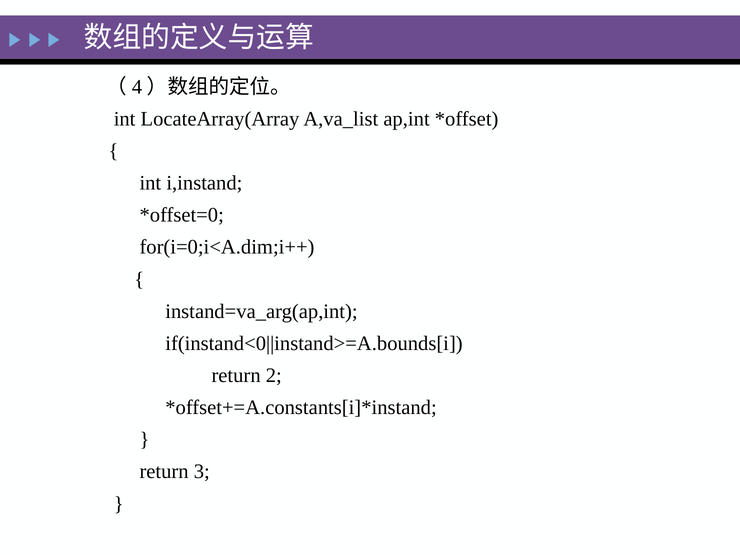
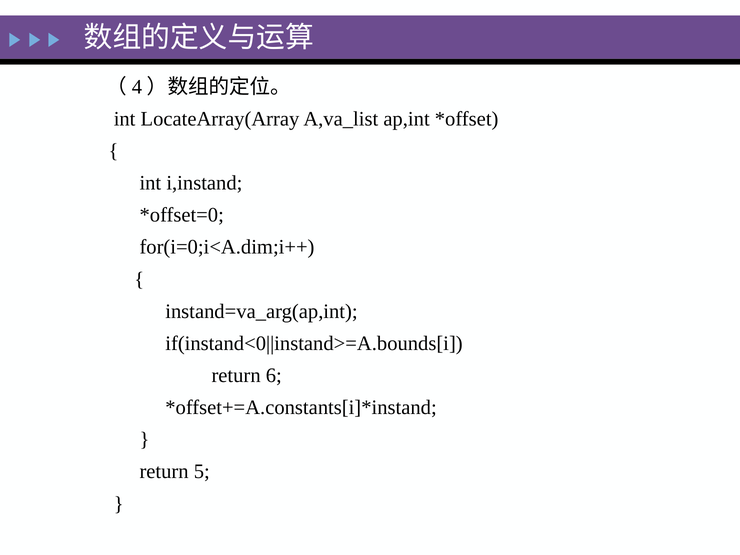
2: 2 -> 6 (274, 375)
3: 3 -> 5 (202, 472)
